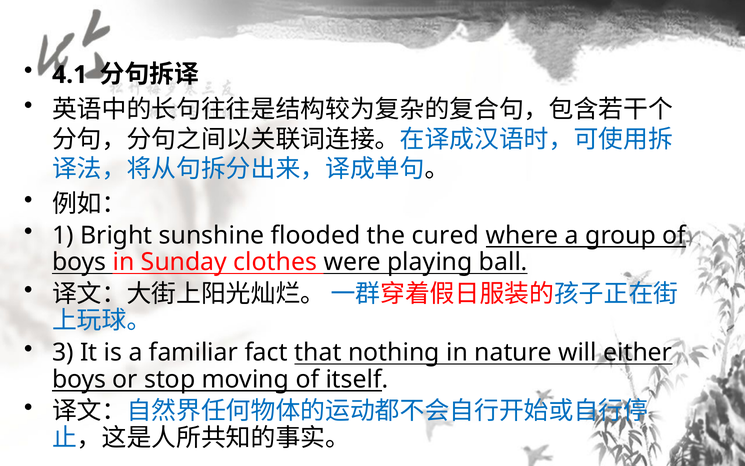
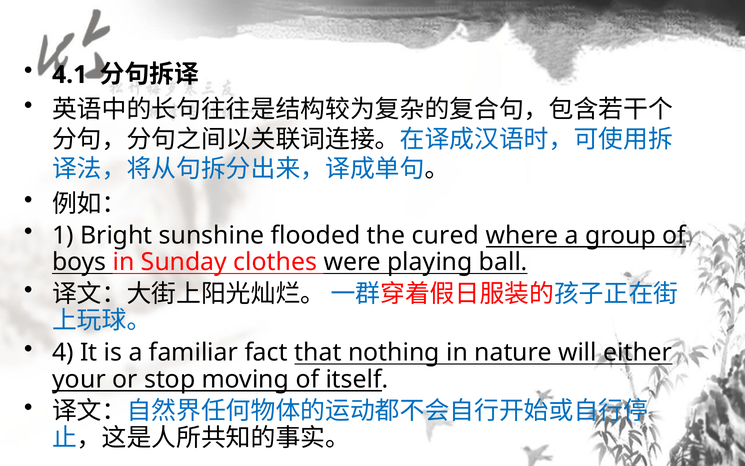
3: 3 -> 4 (63, 352)
boys: boys -> your (79, 379)
